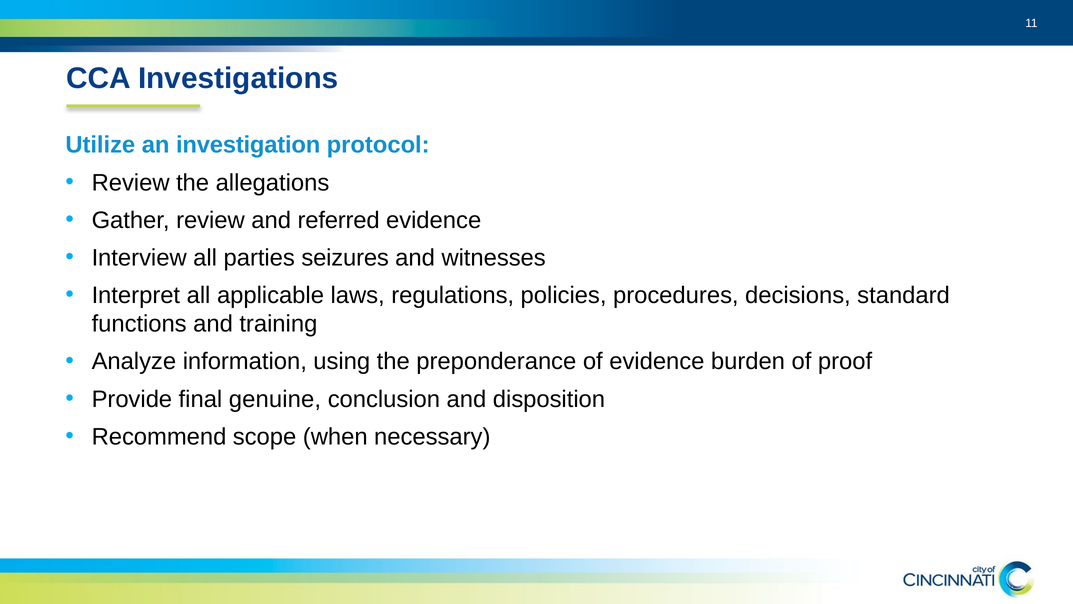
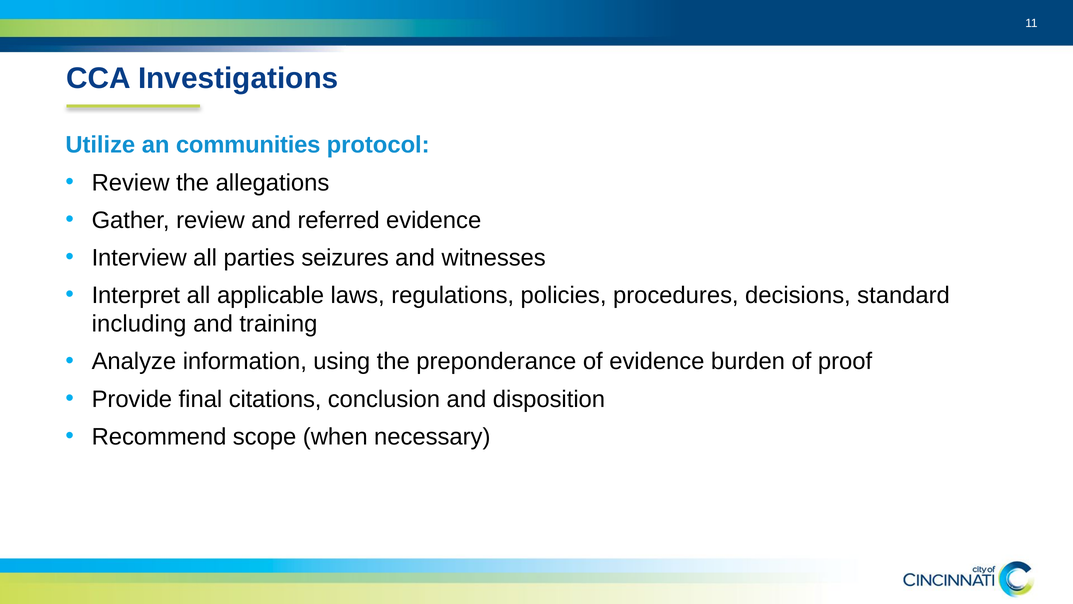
investigation: investigation -> communities (248, 145)
functions: functions -> including (139, 324)
genuine: genuine -> citations (275, 399)
